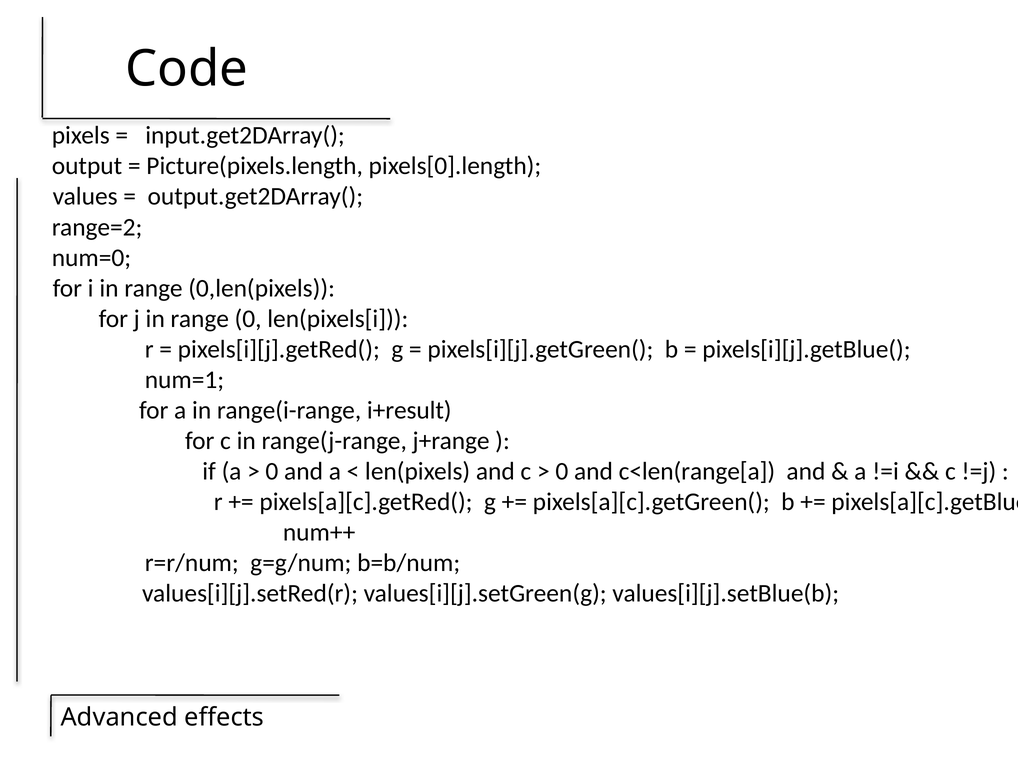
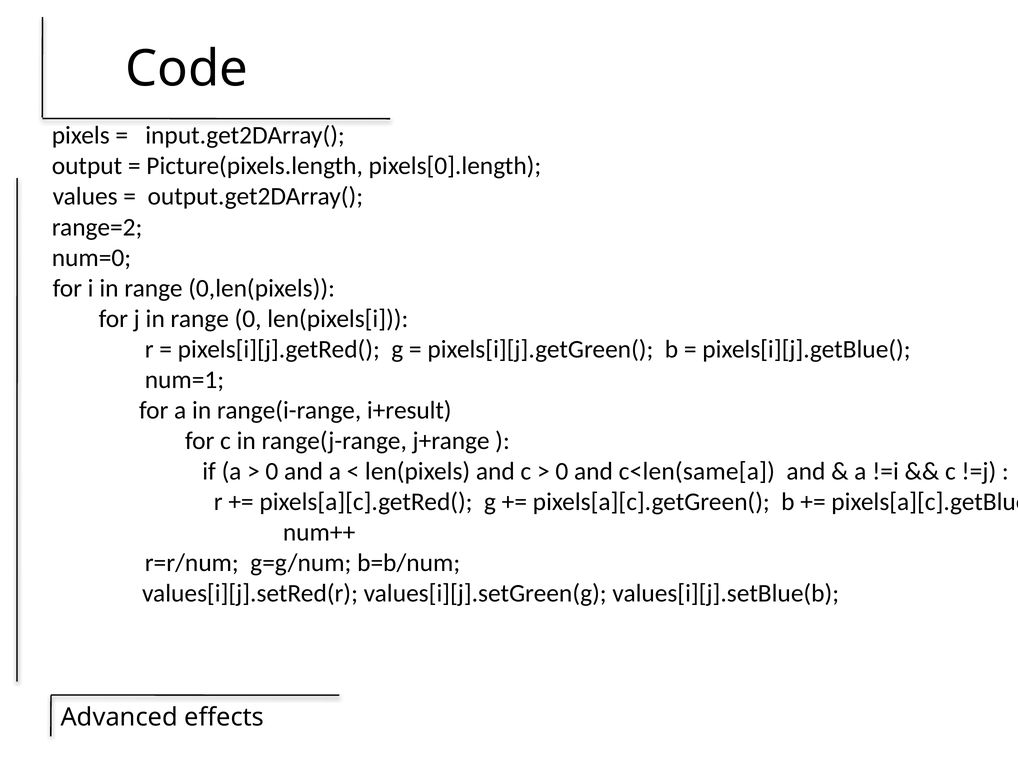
c<len(range[a: c<len(range[a -> c<len(same[a (697, 472)
